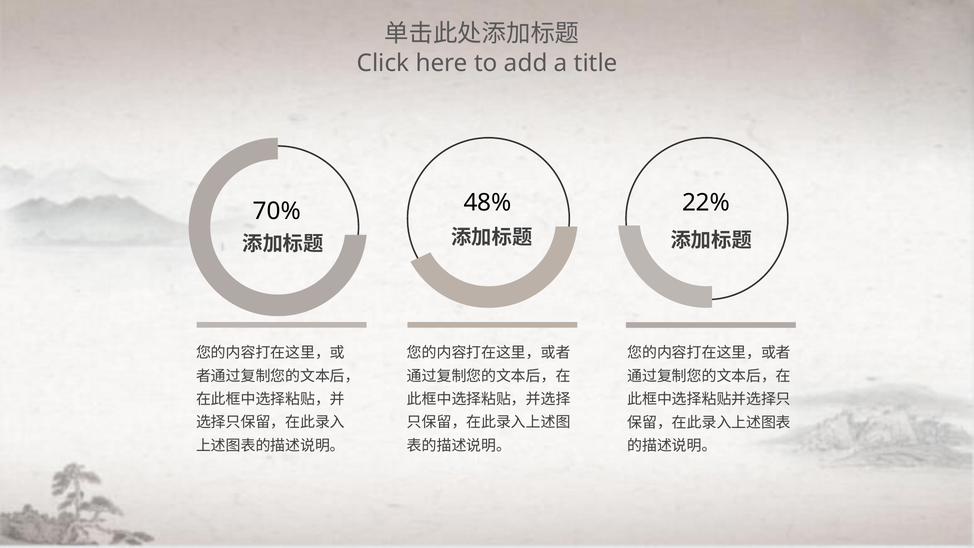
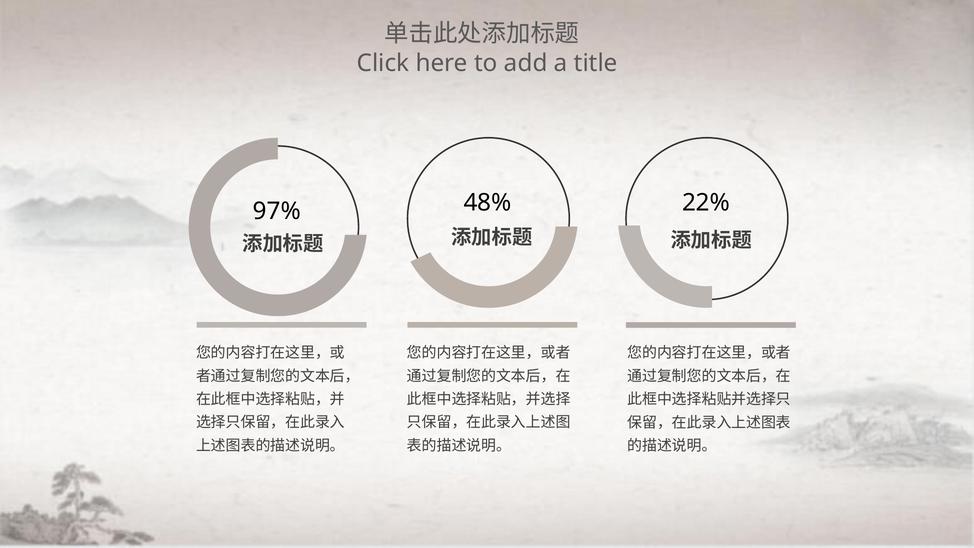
70%: 70% -> 97% (277, 211)
